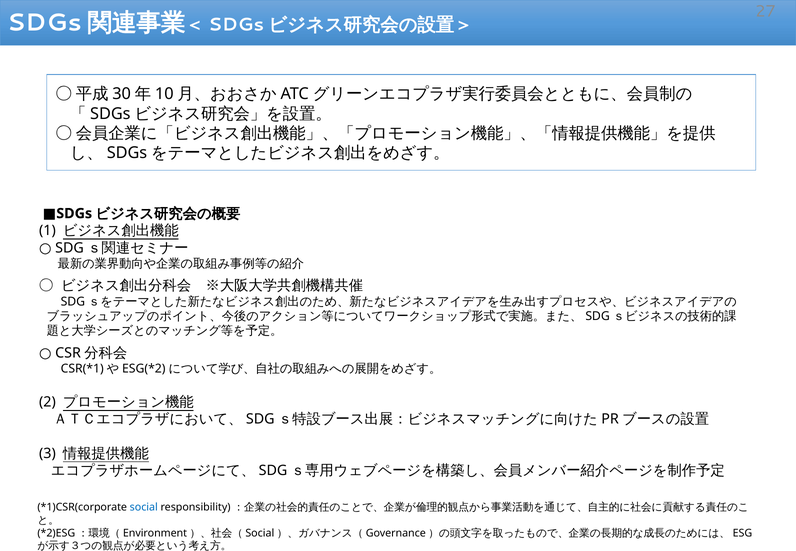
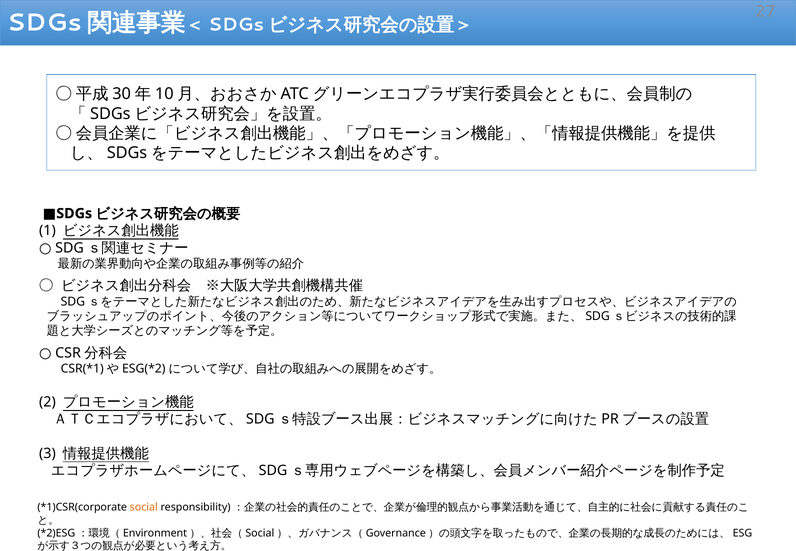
social colour: blue -> orange (144, 507)
